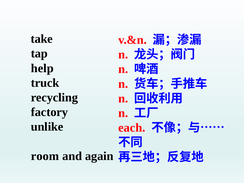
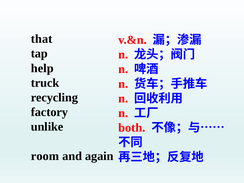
take: take -> that (42, 39)
each: each -> both (132, 128)
